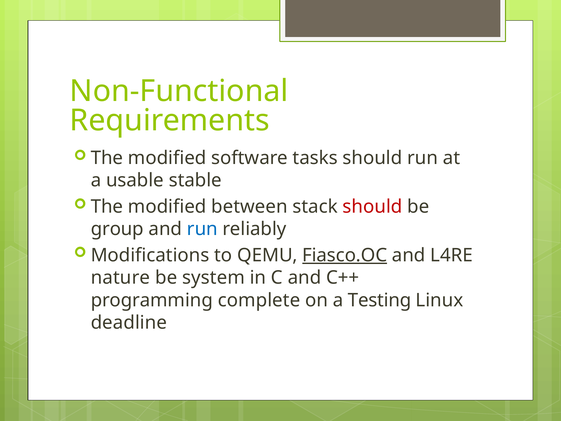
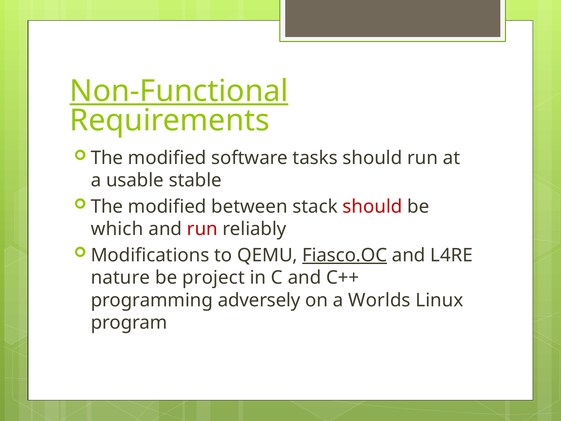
Non-Functional underline: none -> present (179, 91)
group: group -> which (117, 229)
run colour: blue -> red (202, 229)
system: system -> project (213, 278)
complete: complete -> adversely (259, 300)
Testing: Testing -> Worlds (379, 300)
deadline: deadline -> program (129, 322)
